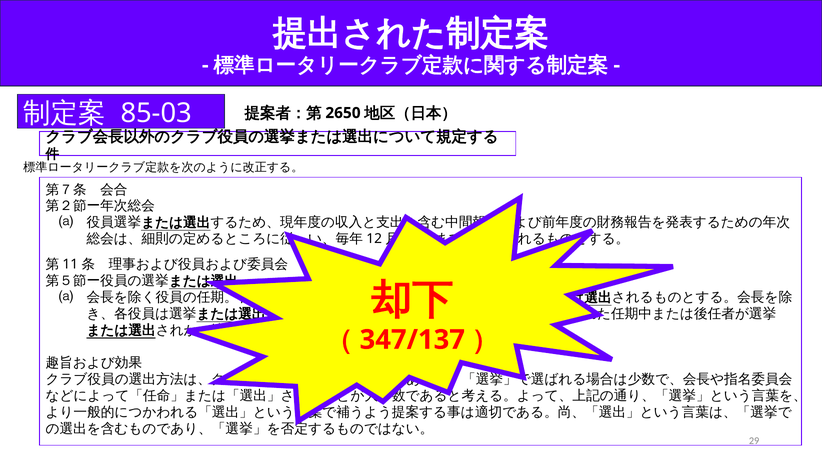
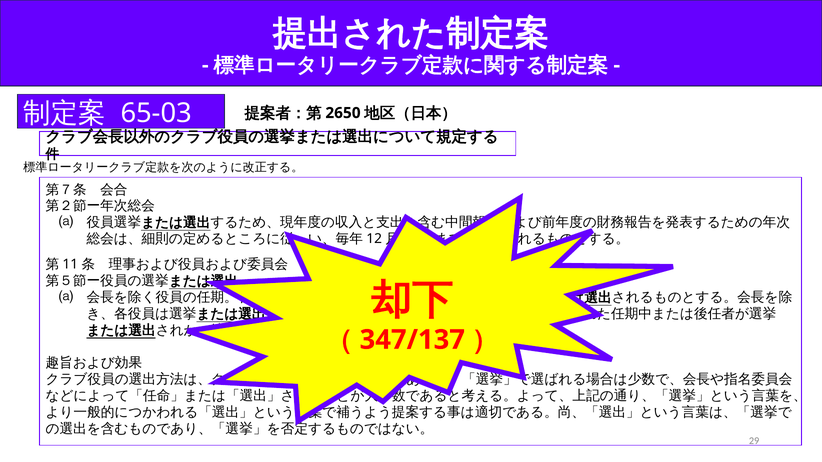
85-03: 85-03 -> 65-03 (156, 113)
